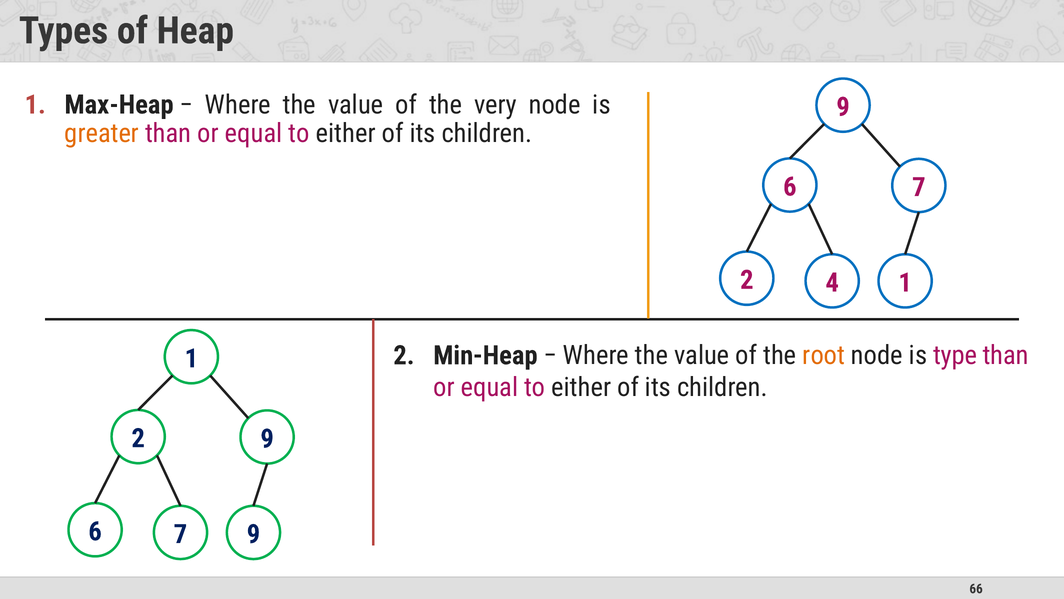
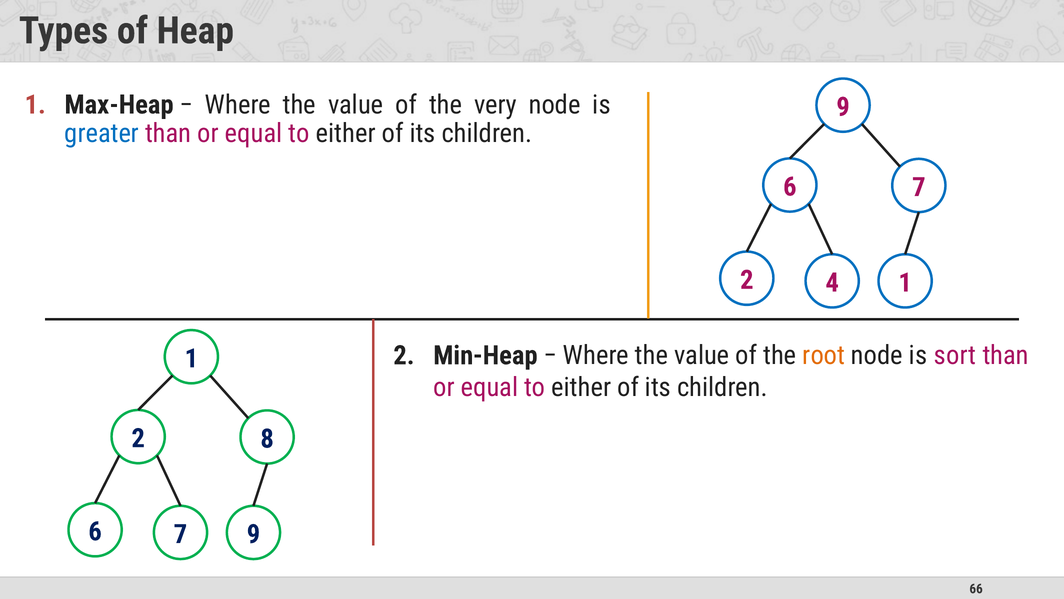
greater colour: orange -> blue (102, 133)
type: type -> sort (955, 355)
2 9: 9 -> 8 (267, 439)
